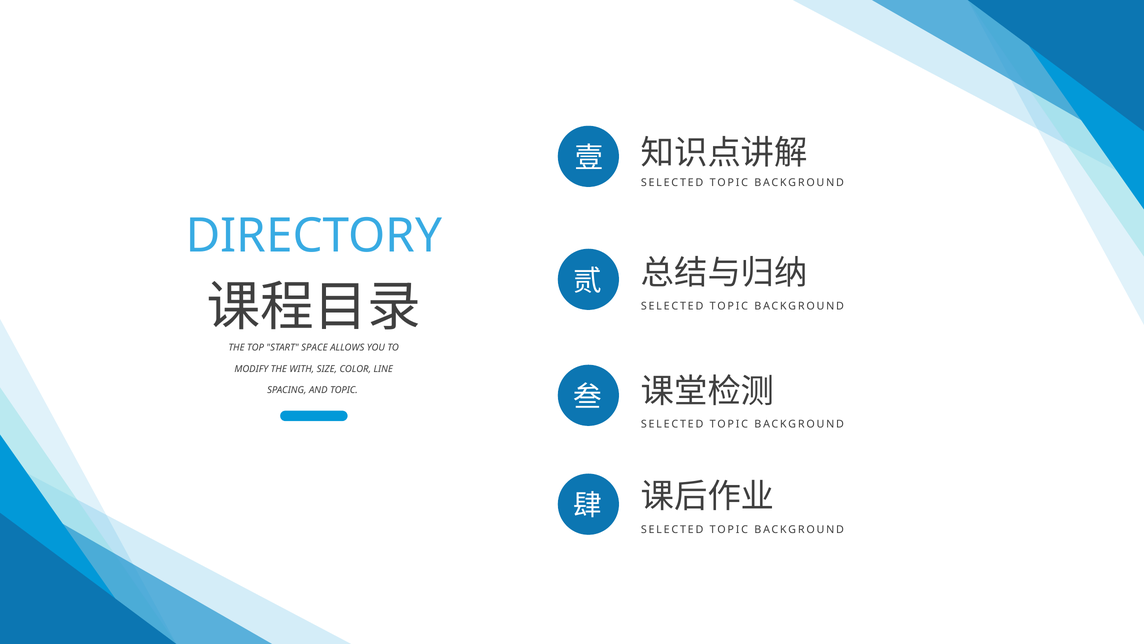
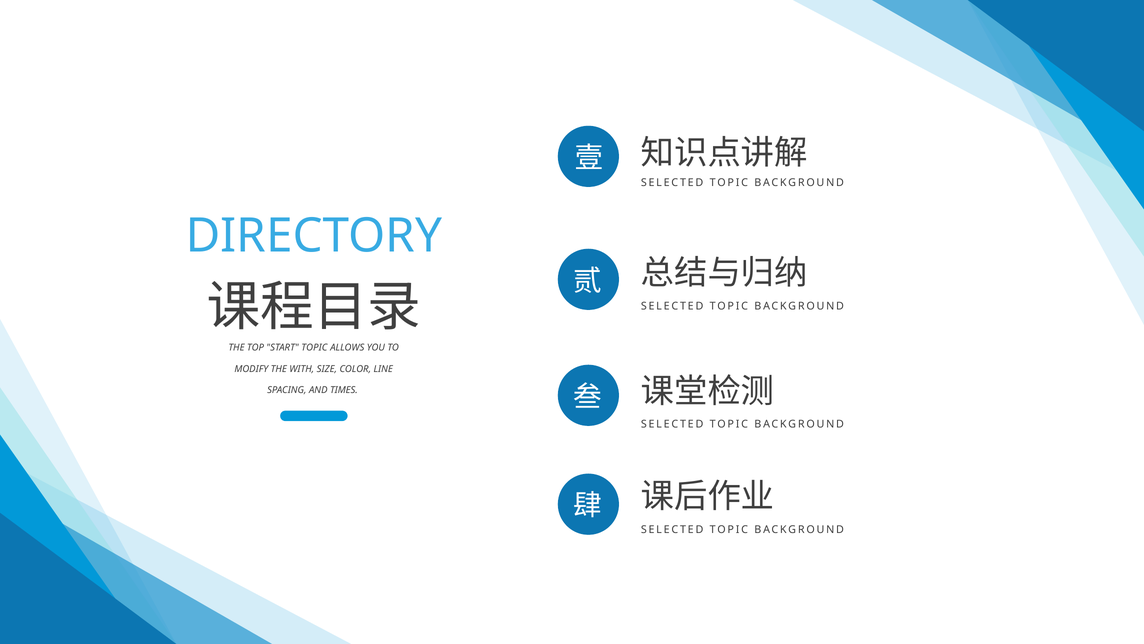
START SPACE: SPACE -> TOPIC (314, 347)
AND TOPIC: TOPIC -> TIMES (344, 390)
